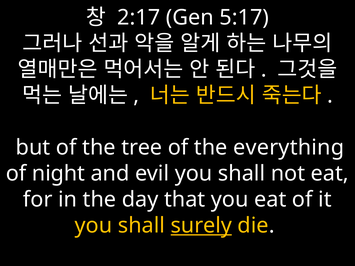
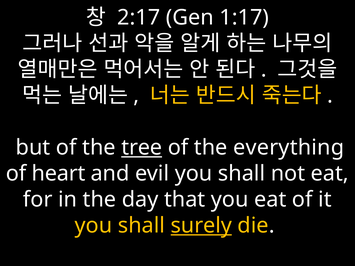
5:17: 5:17 -> 1:17 (244, 18)
tree underline: none -> present (142, 148)
night: night -> heart (59, 174)
